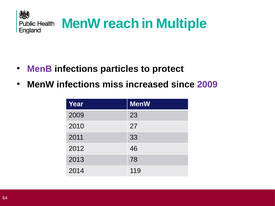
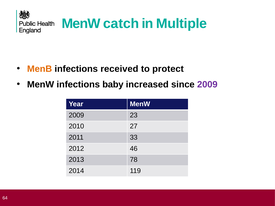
reach: reach -> catch (121, 24)
MenB colour: purple -> orange (40, 69)
particles: particles -> received (119, 69)
miss: miss -> baby (113, 85)
